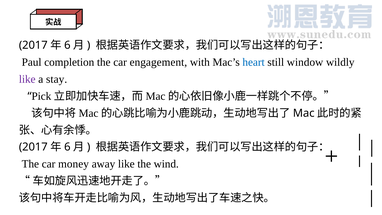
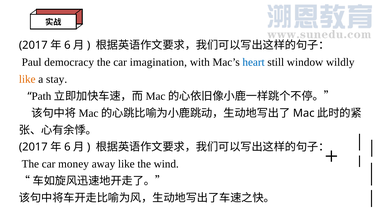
completion: completion -> democracy (69, 62)
engagement: engagement -> imagination (158, 62)
like colour: purple -> orange (27, 79)
Pick: Pick -> Path (41, 96)
